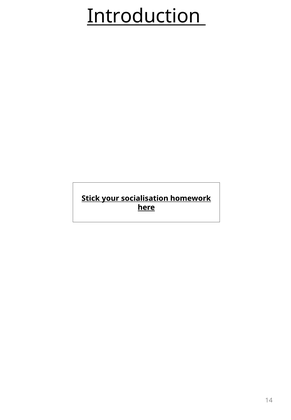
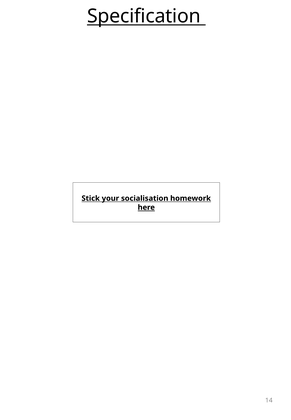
Introduction: Introduction -> Specification (144, 16)
